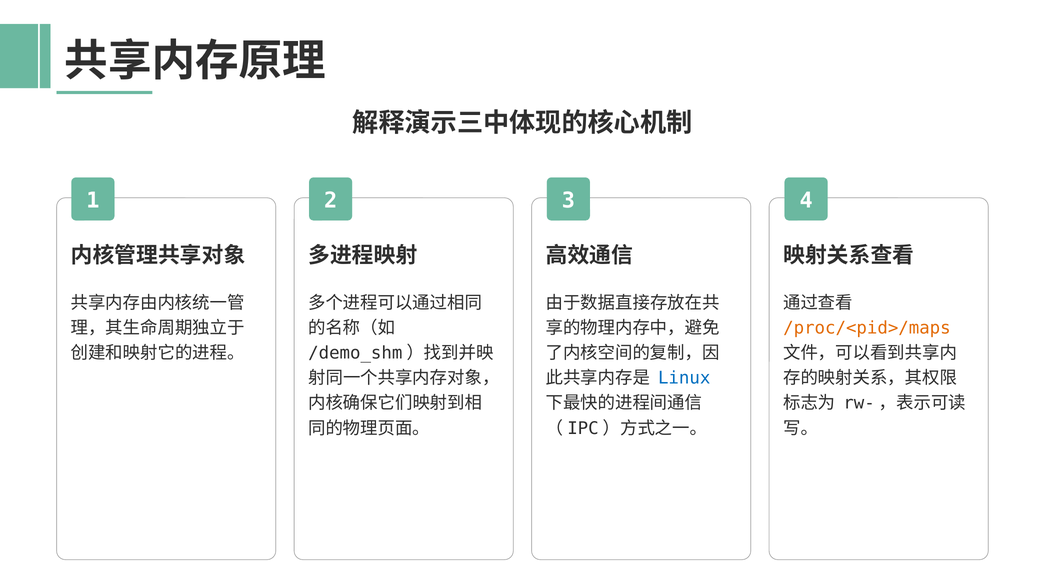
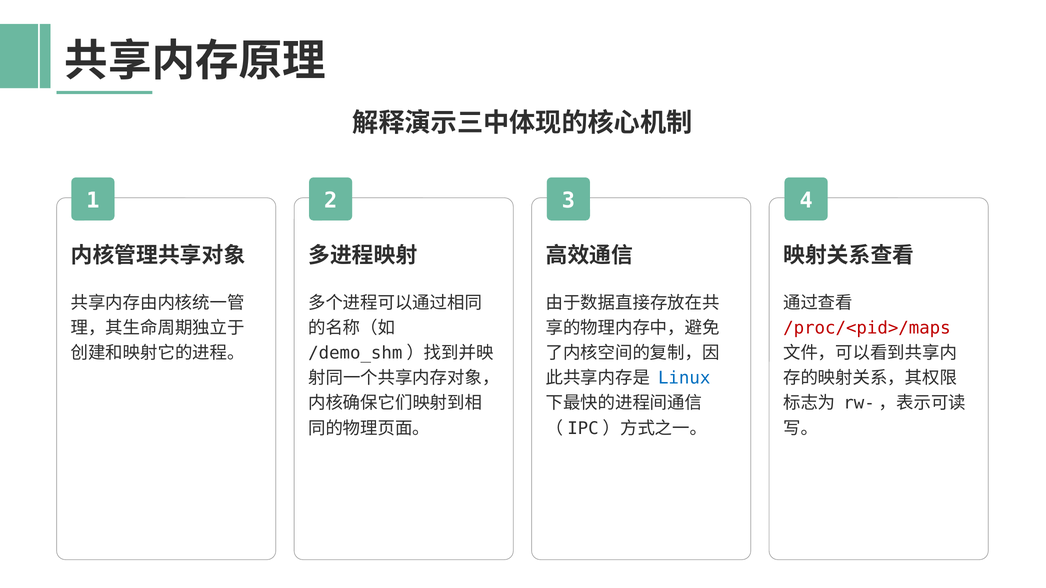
/proc/<pid>/maps colour: orange -> red (867, 328)
